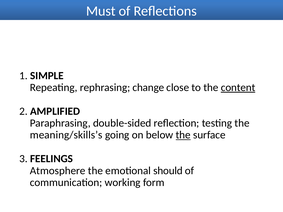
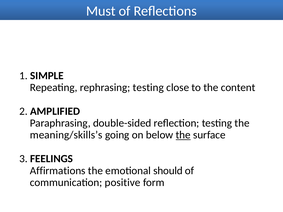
rephrasing change: change -> testing (148, 88)
content underline: present -> none (238, 88)
Atmosphere: Atmosphere -> Affirmations (58, 171)
working: working -> positive (123, 183)
